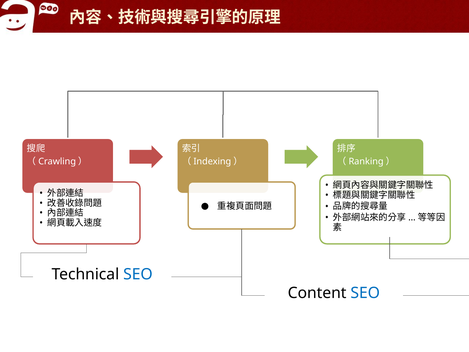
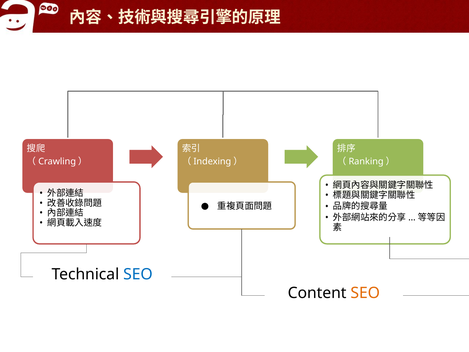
SEO colour: blue -> orange (365, 293)
